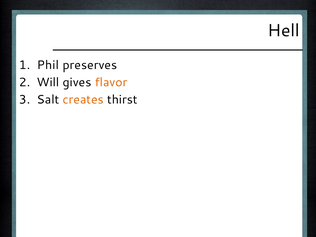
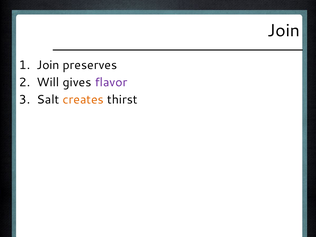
Hell: Hell -> Join (284, 30)
Phil: Phil -> Join (48, 65)
flavor colour: orange -> purple (111, 82)
